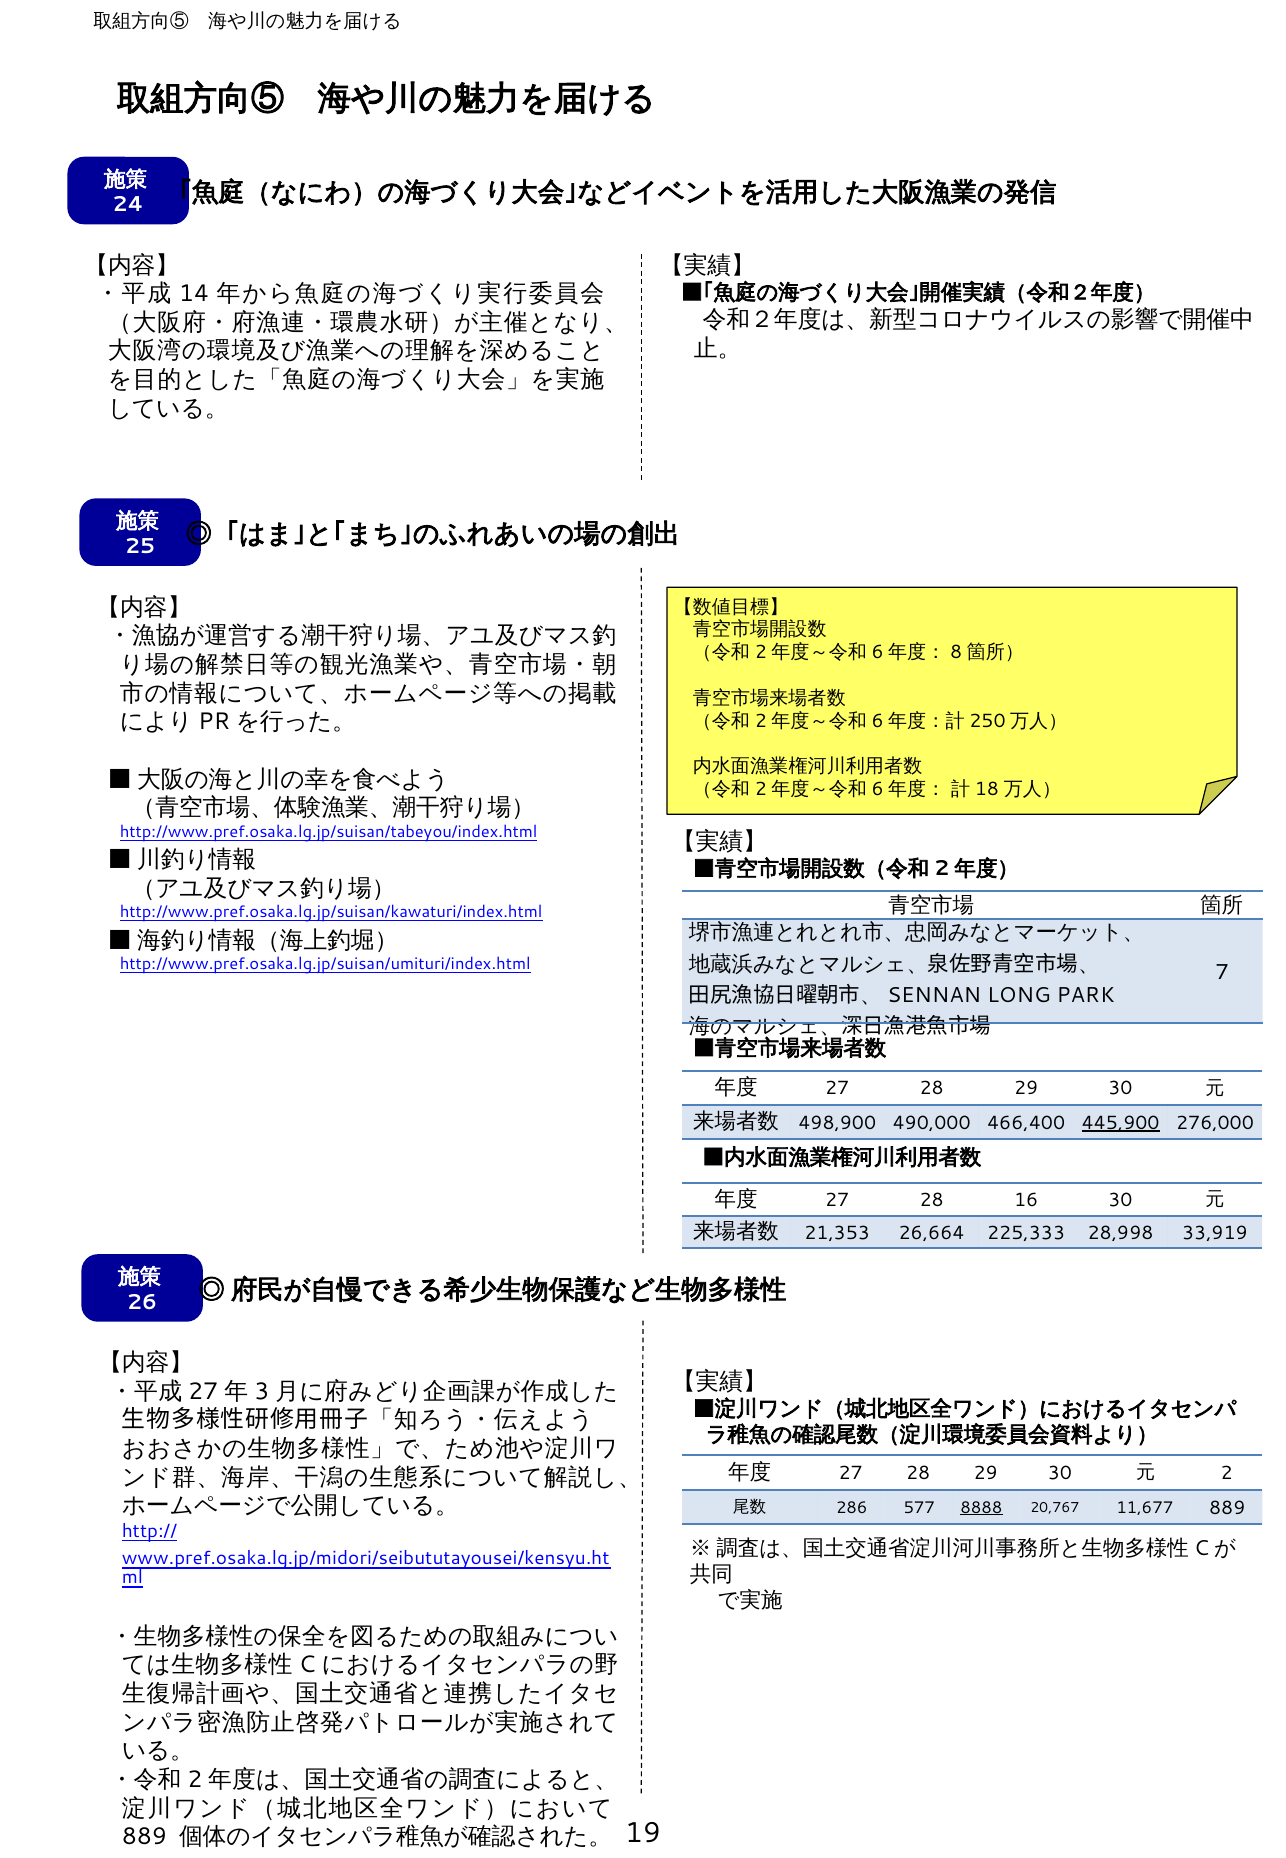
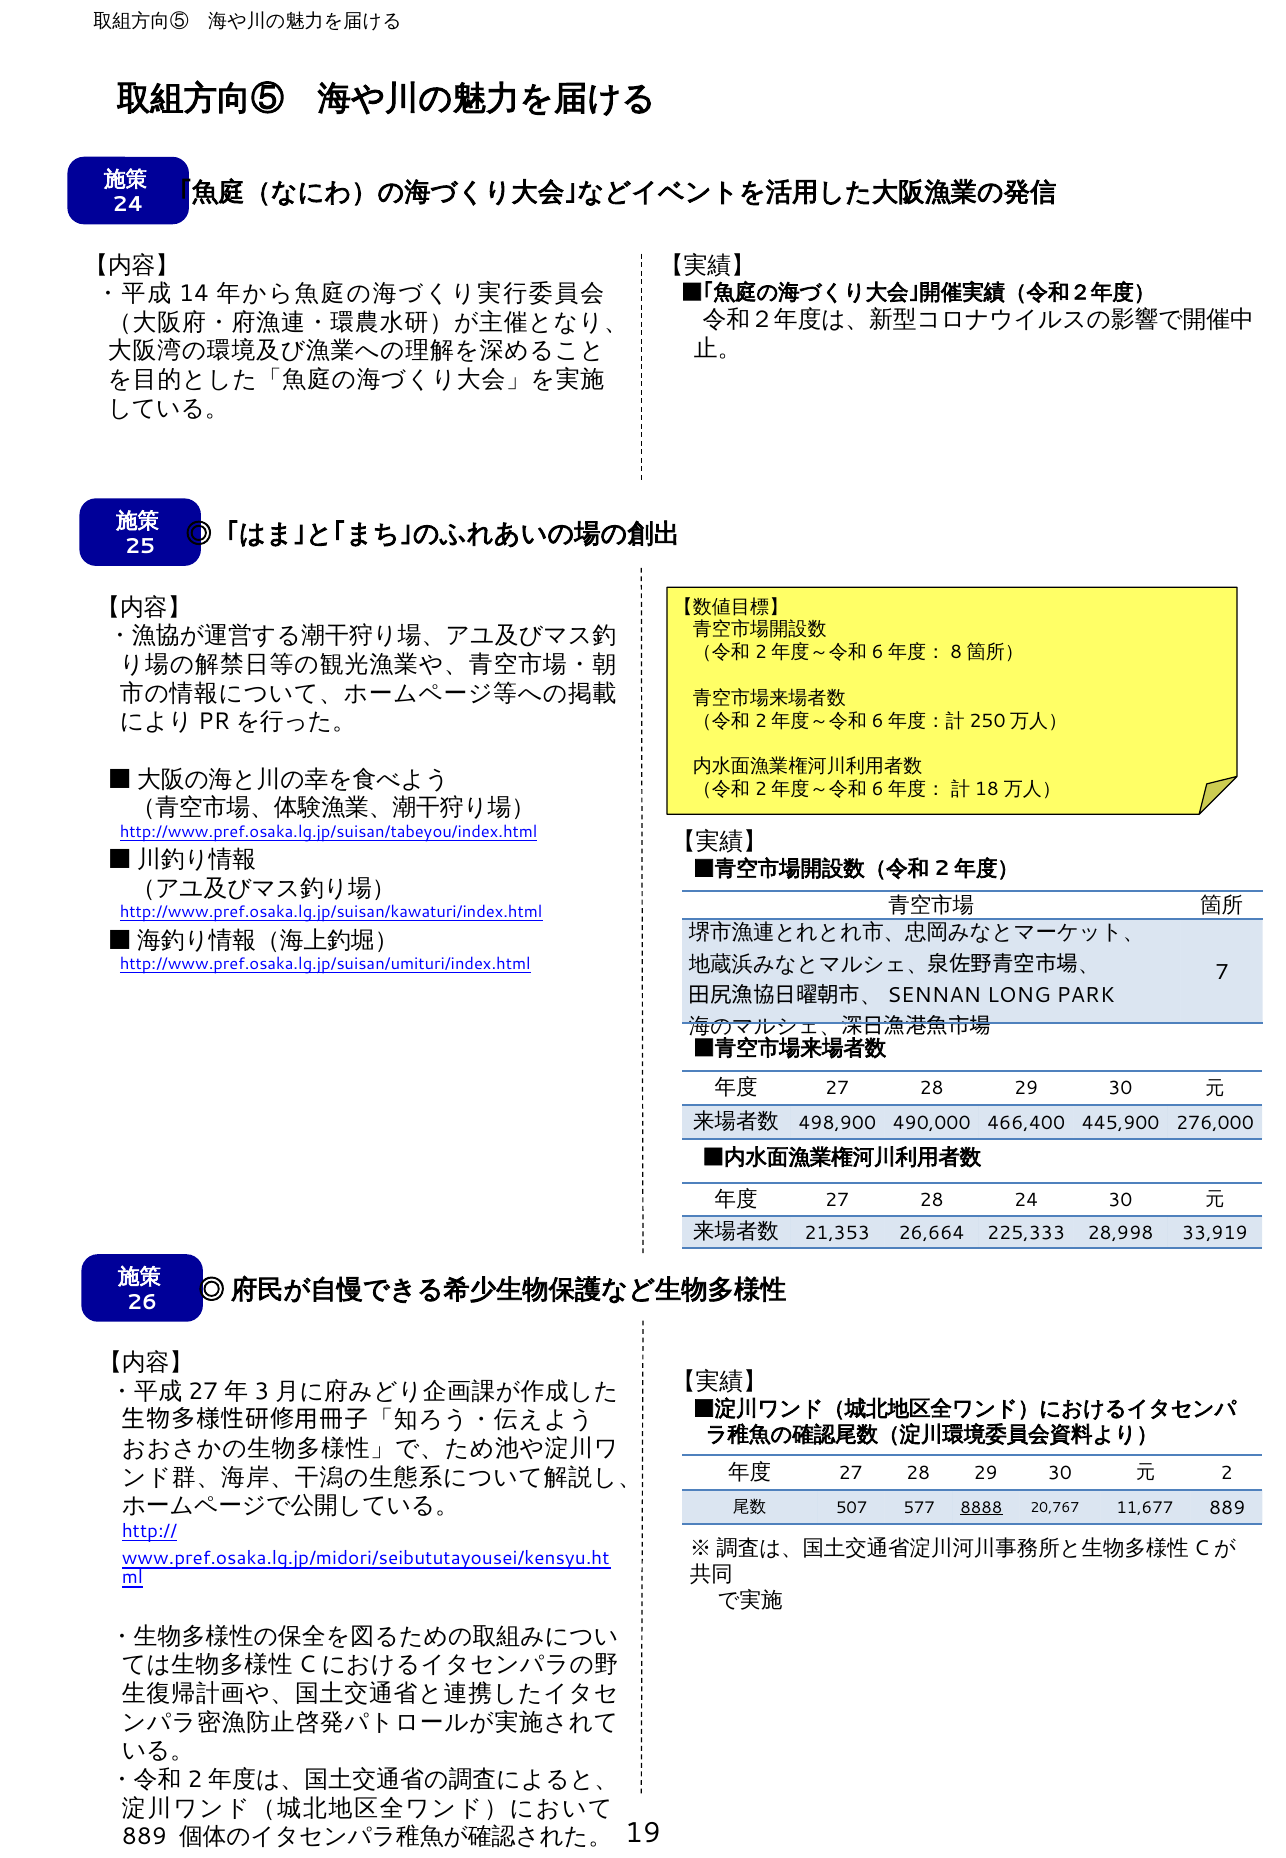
445,900 underline: present -> none (1121, 1122)
28 16: 16 -> 24 (1026, 1200)
286: 286 -> 507 (852, 1507)
